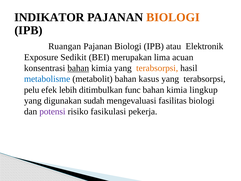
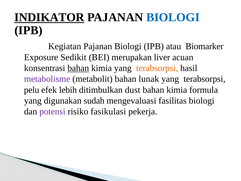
INDIKATOR underline: none -> present (49, 17)
BIOLOGI colour: orange -> blue (173, 17)
Ruangan: Ruangan -> Kegiatan (65, 46)
Elektronik: Elektronik -> Biomarker (204, 46)
lima: lima -> liver (162, 57)
metabolisme colour: blue -> purple (47, 79)
kasus: kasus -> lunak (149, 79)
func: func -> dust (133, 90)
lingkup: lingkup -> formula (204, 90)
